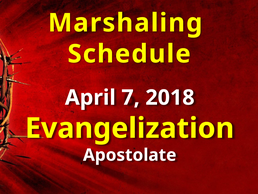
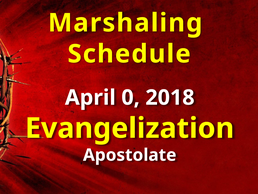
7: 7 -> 0 (131, 97)
